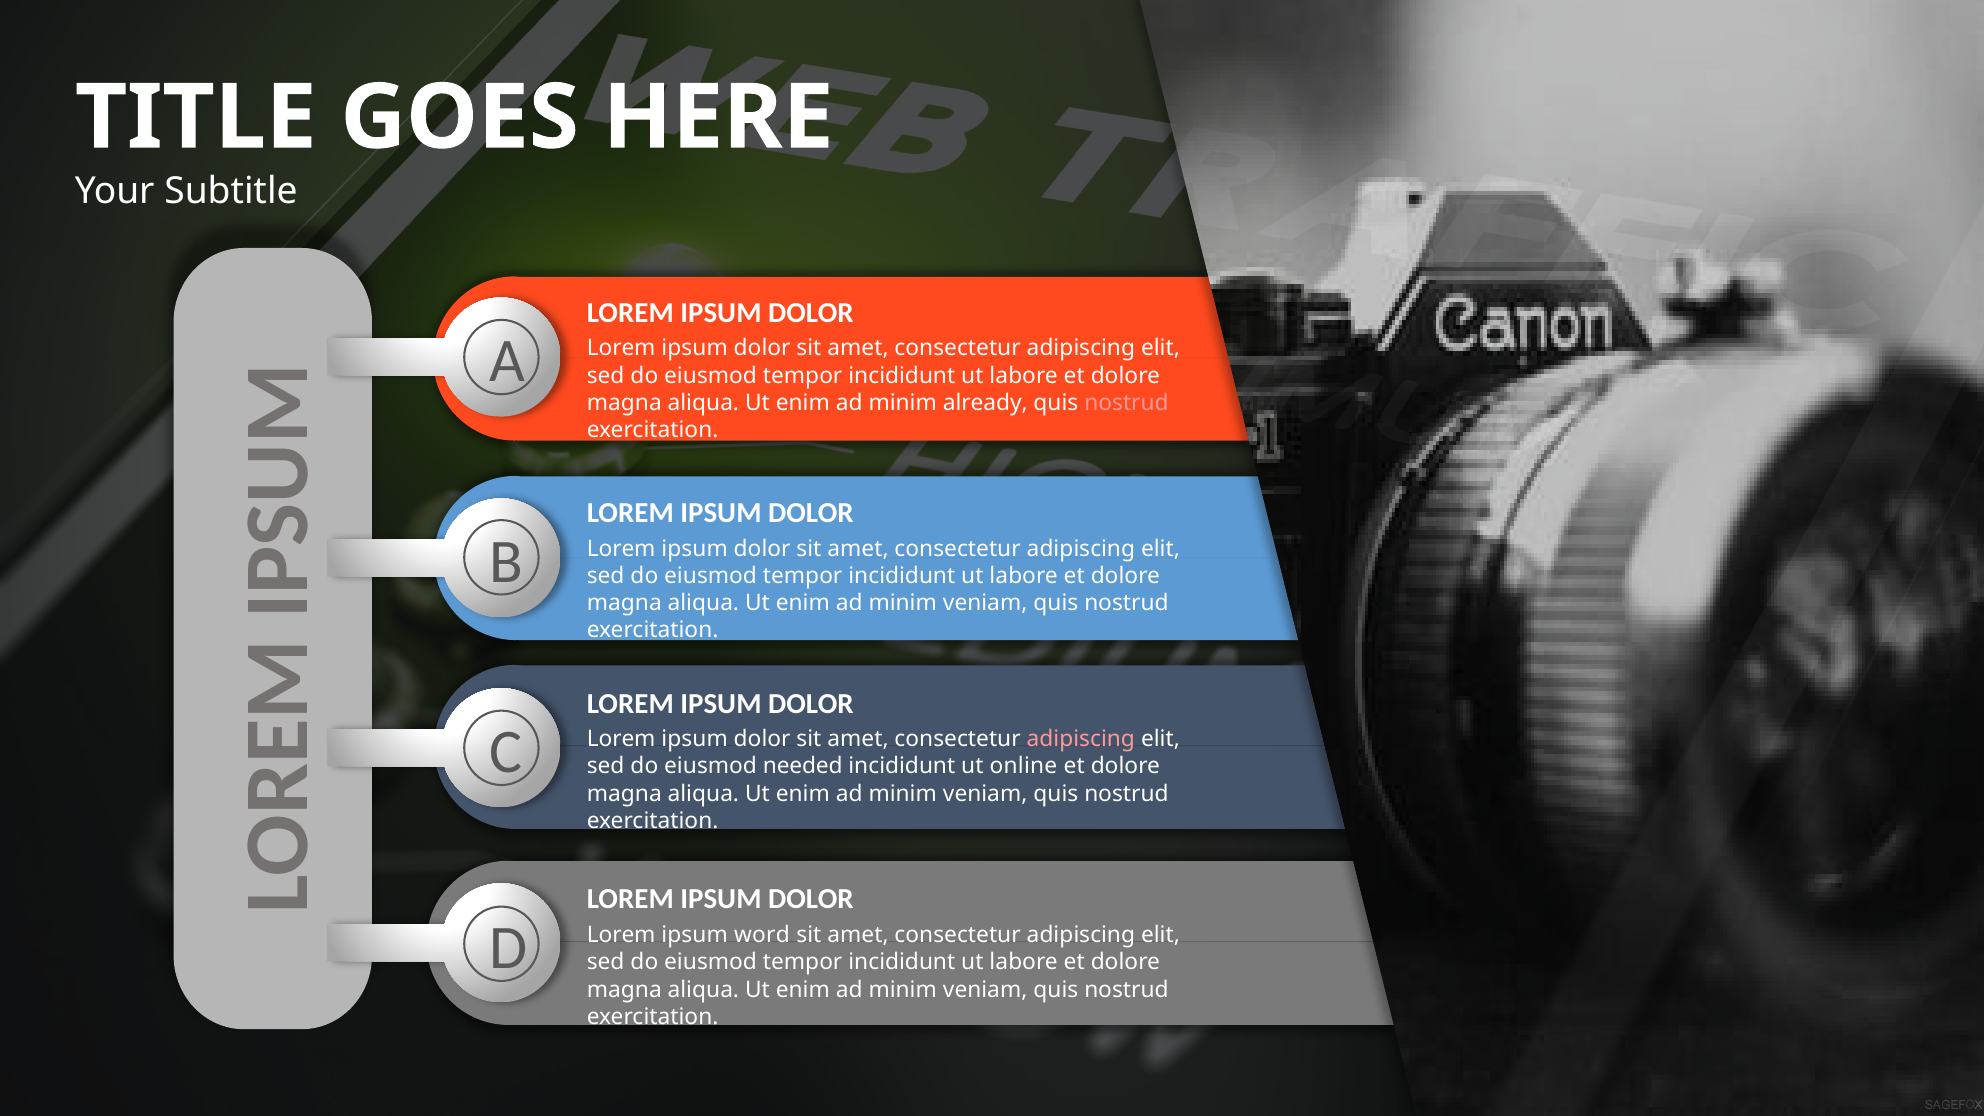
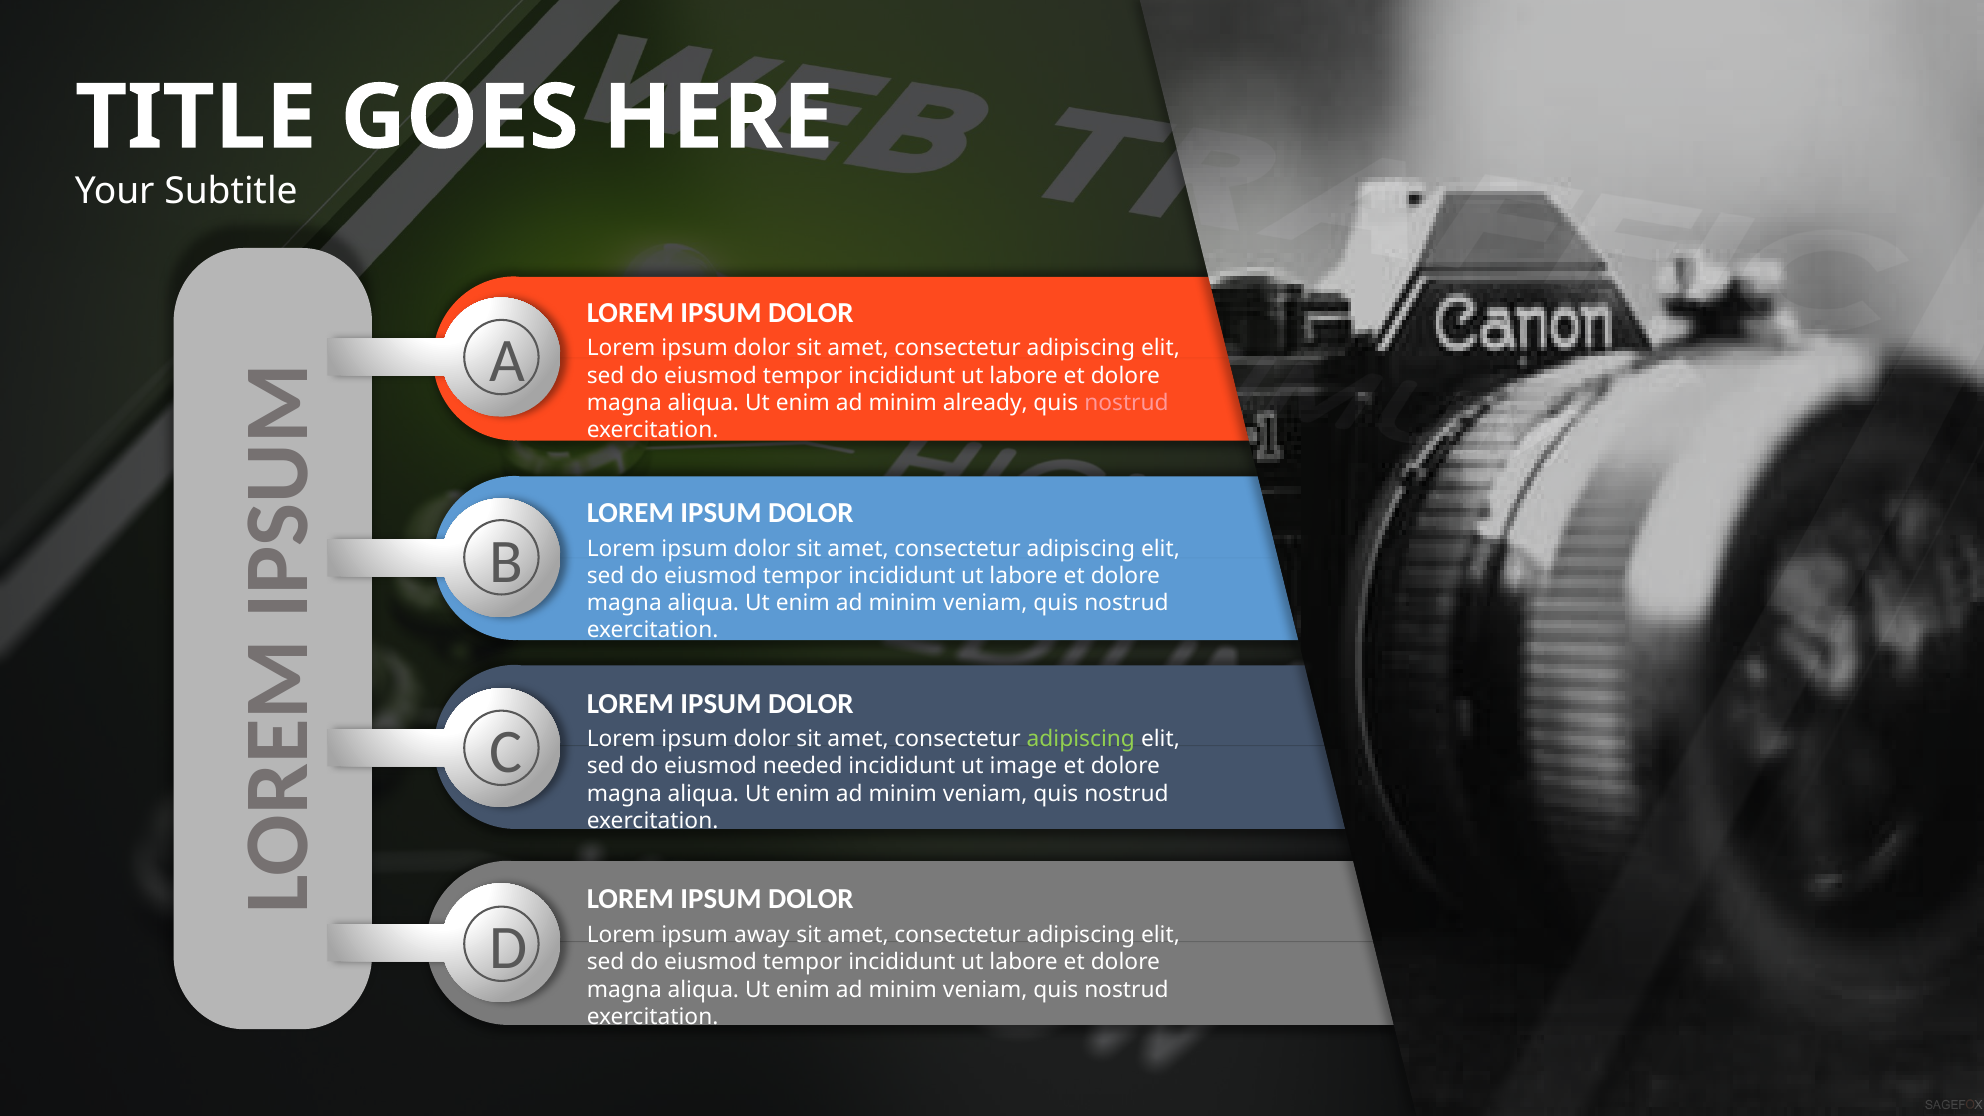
adipiscing colour: pink -> light green (1081, 739)
online: online -> image (1023, 766)
word: word -> away (762, 935)
